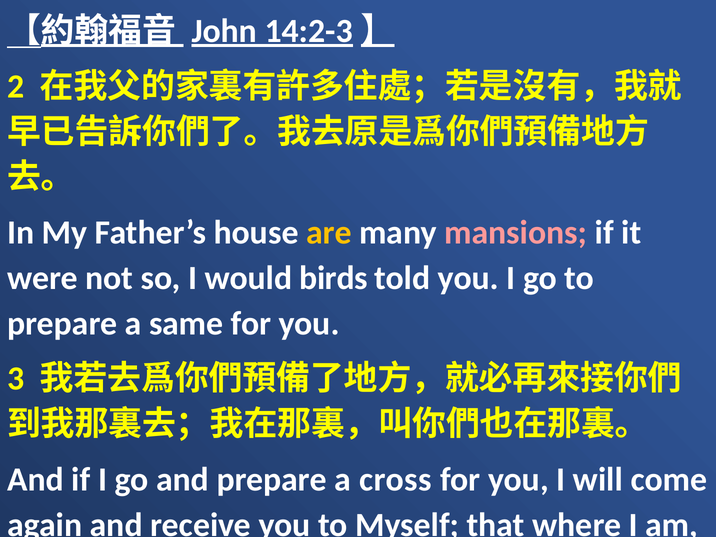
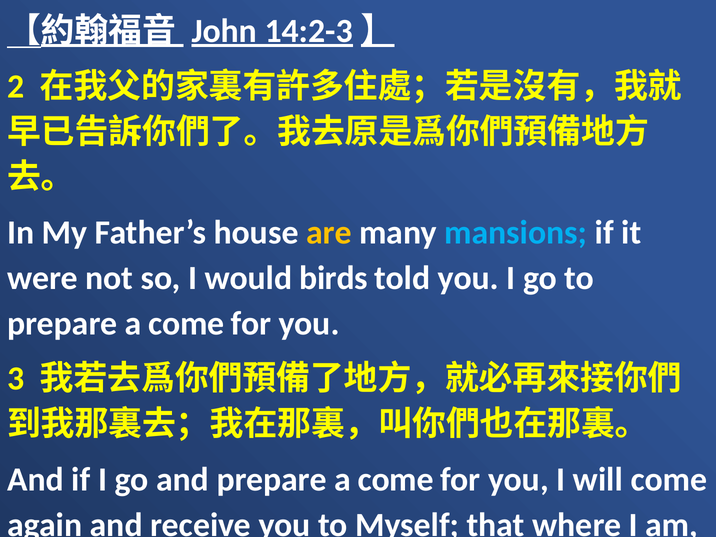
mansions colour: pink -> light blue (516, 233)
same: same -> come (186, 323)
and prepare a cross: cross -> come (396, 480)
